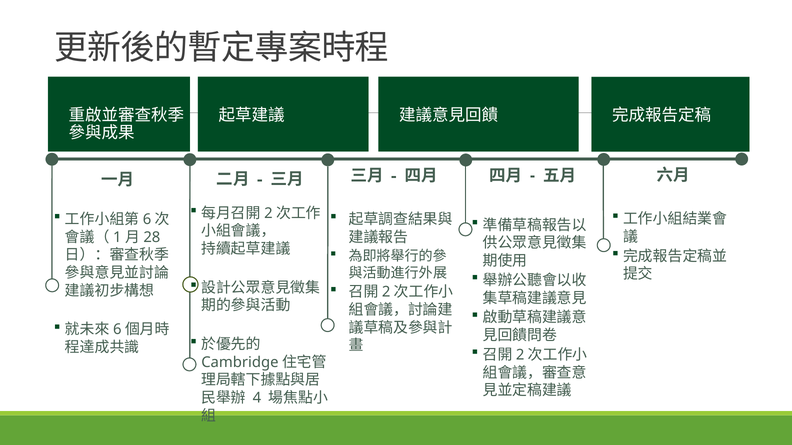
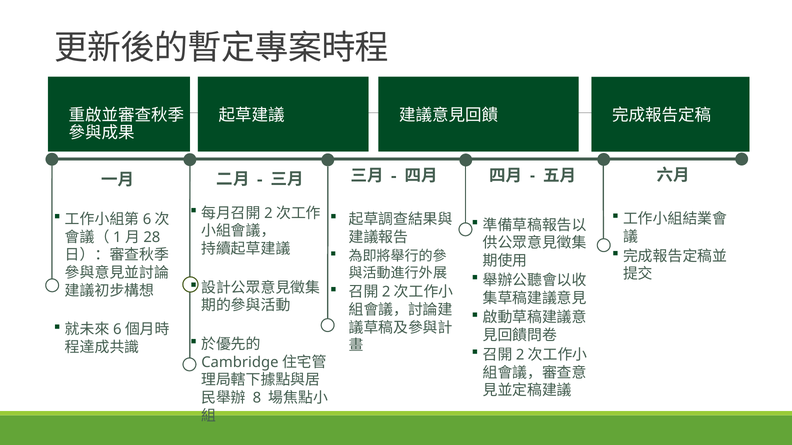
4: 4 -> 8 (257, 398)
